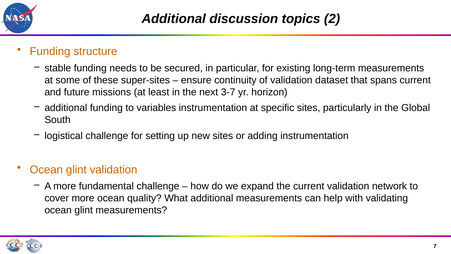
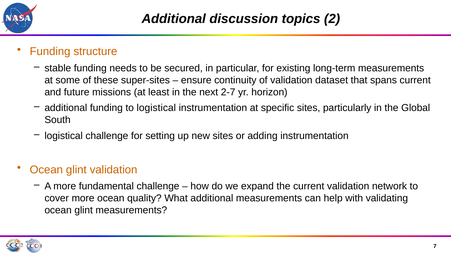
3-7: 3-7 -> 2-7 (228, 92)
to variables: variables -> logistical (156, 108)
